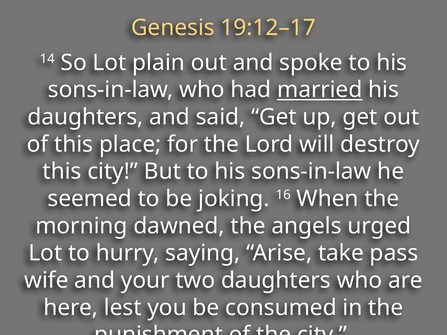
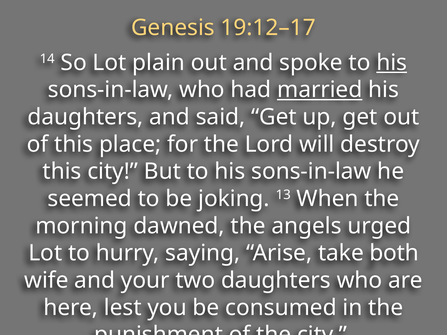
his underline: none -> present (392, 63)
16: 16 -> 13 (283, 195)
pass: pass -> both (394, 253)
